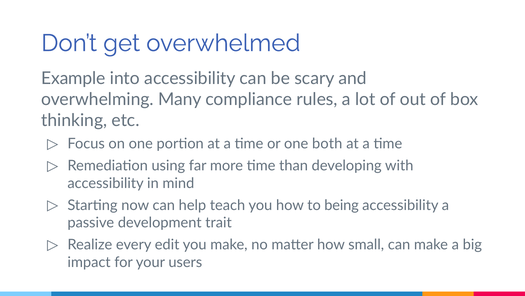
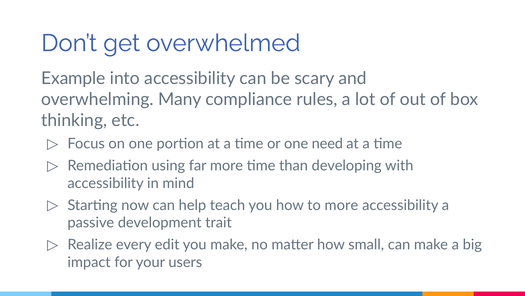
both: both -> need (327, 143)
to being: being -> more (341, 205)
